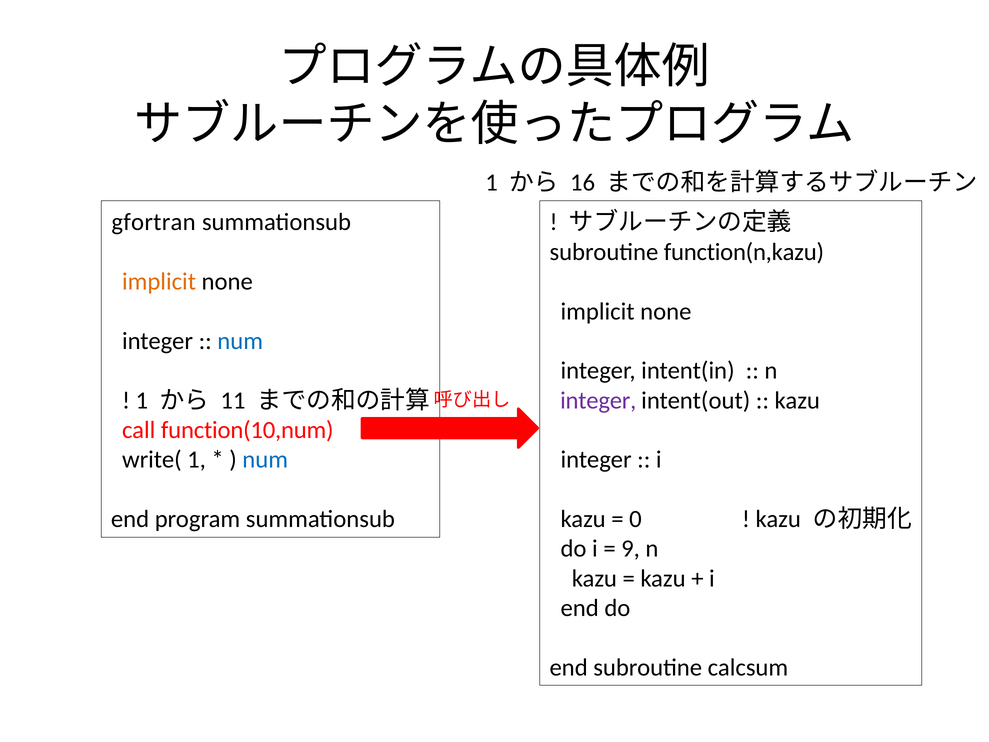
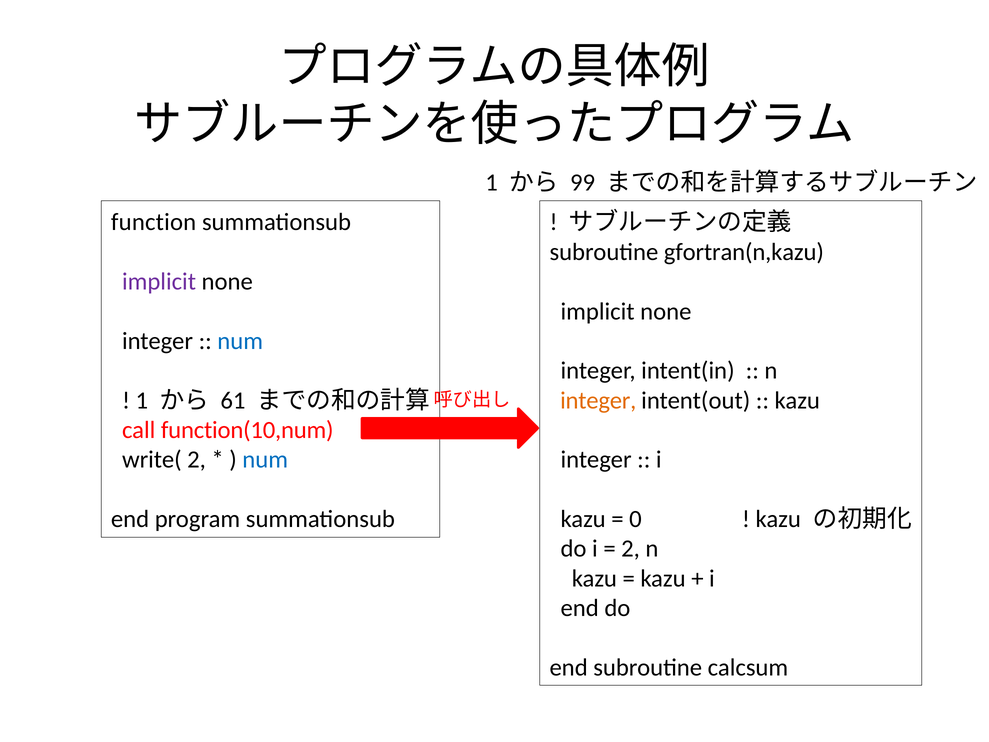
16: 16 -> 99 (583, 182)
gfortran: gfortran -> function (154, 222)
function(n,kazu: function(n,kazu -> gfortran(n,kazu (744, 252)
implicit colour: orange -> purple (159, 282)
11: 11 -> 61 (233, 400)
integer colour: purple -> orange (598, 400)
write( 1: 1 -> 2 (197, 460)
9: 9 -> 2 (631, 549)
